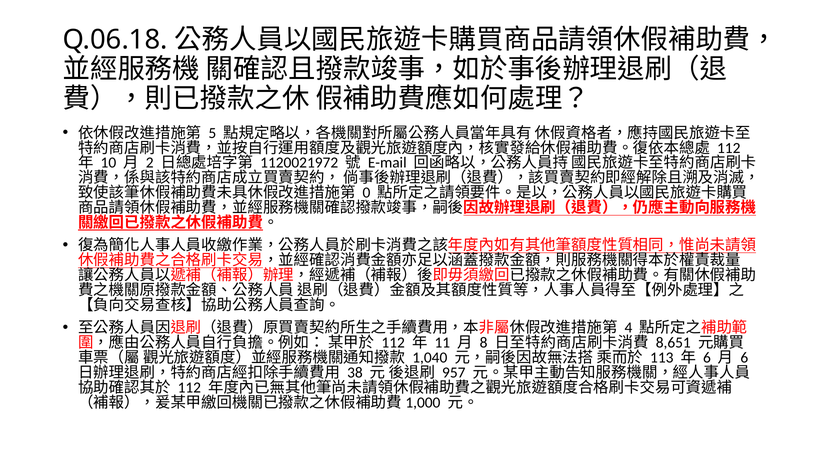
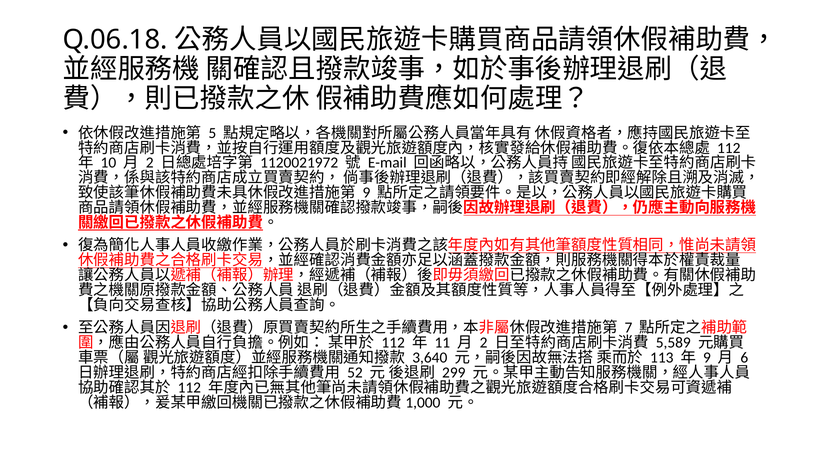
0: 0 -> 9 (366, 193)
4: 4 -> 7 (629, 328)
8: 8 -> 2 (484, 343)
8,651: 8,651 -> 5,589 (673, 343)
1,040: 1,040 -> 3,640 (430, 358)
6: 6 -> 9 (707, 358)
38: 38 -> 52 (355, 373)
957: 957 -> 299 (454, 373)
